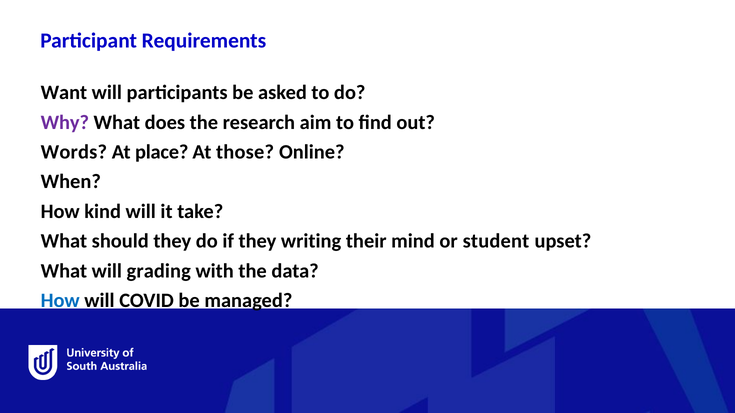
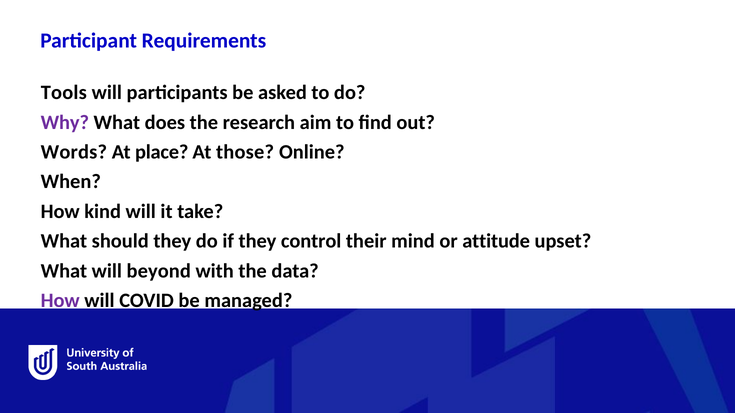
Want: Want -> Tools (64, 93)
writing: writing -> control (311, 241)
student: student -> attitude (496, 241)
grading: grading -> beyond (159, 271)
How colour: blue -> purple (60, 301)
